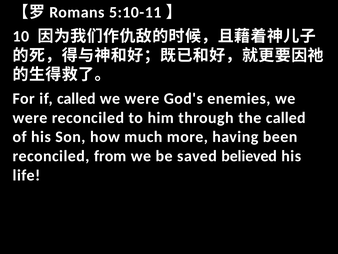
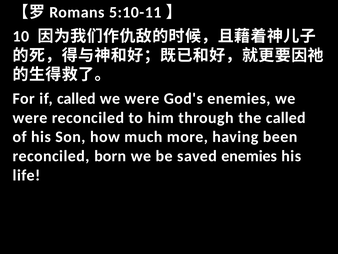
from: from -> born (110, 156)
saved believed: believed -> enemies (249, 156)
